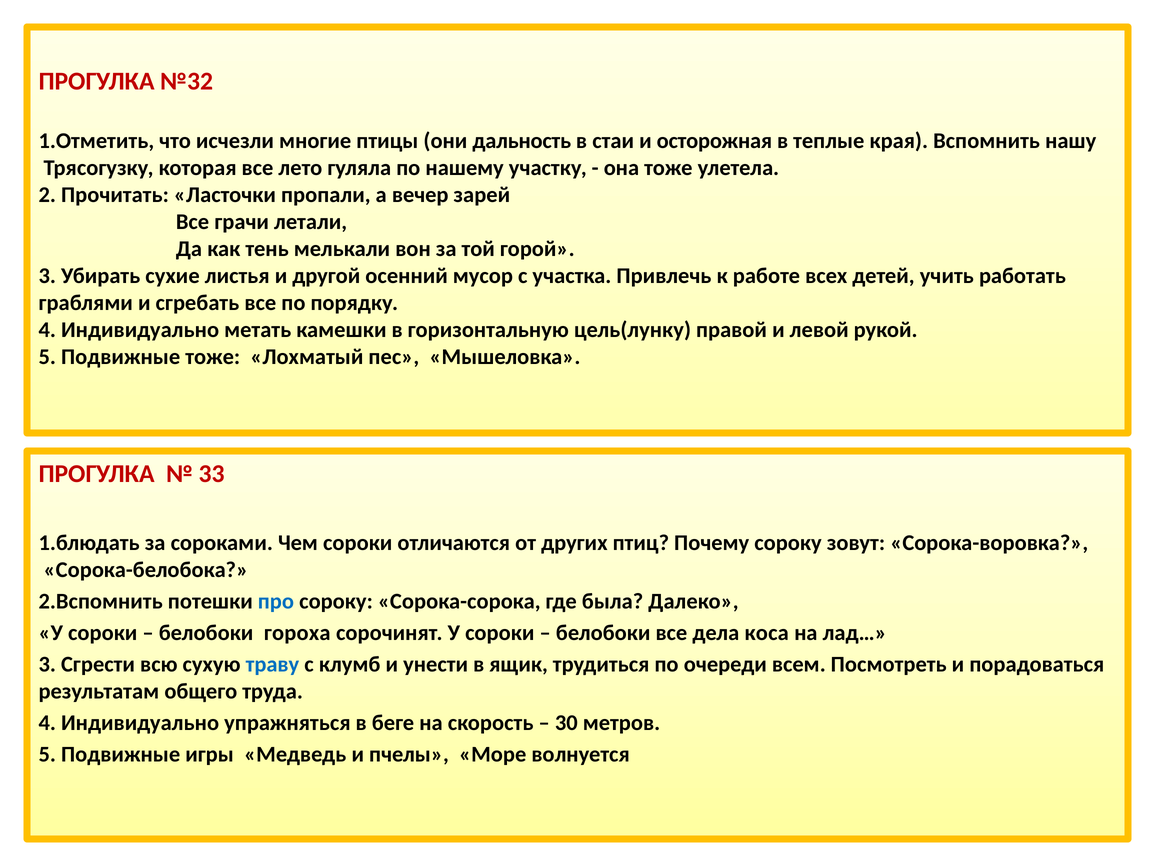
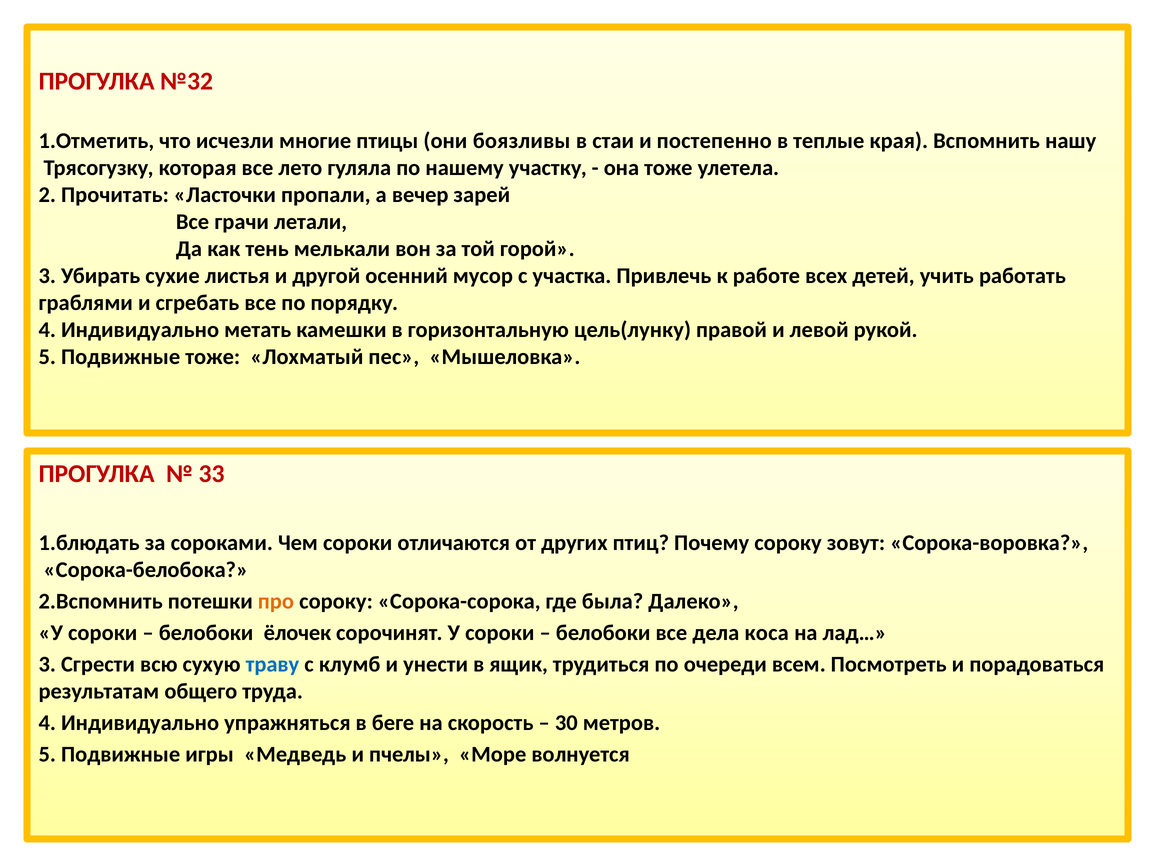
дальность: дальность -> боязливы (522, 141)
осторожная: осторожная -> постепенно (714, 141)
про colour: blue -> orange (276, 602)
гороха: гороха -> ёлочек (297, 633)
